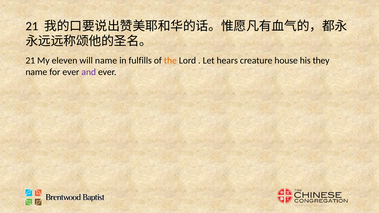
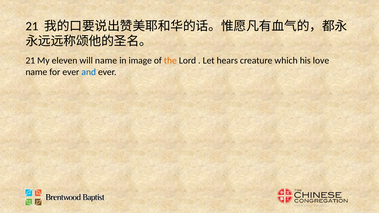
fulfills: fulfills -> image (140, 61)
house: house -> which (286, 61)
they: they -> love (321, 61)
and colour: purple -> blue (89, 72)
